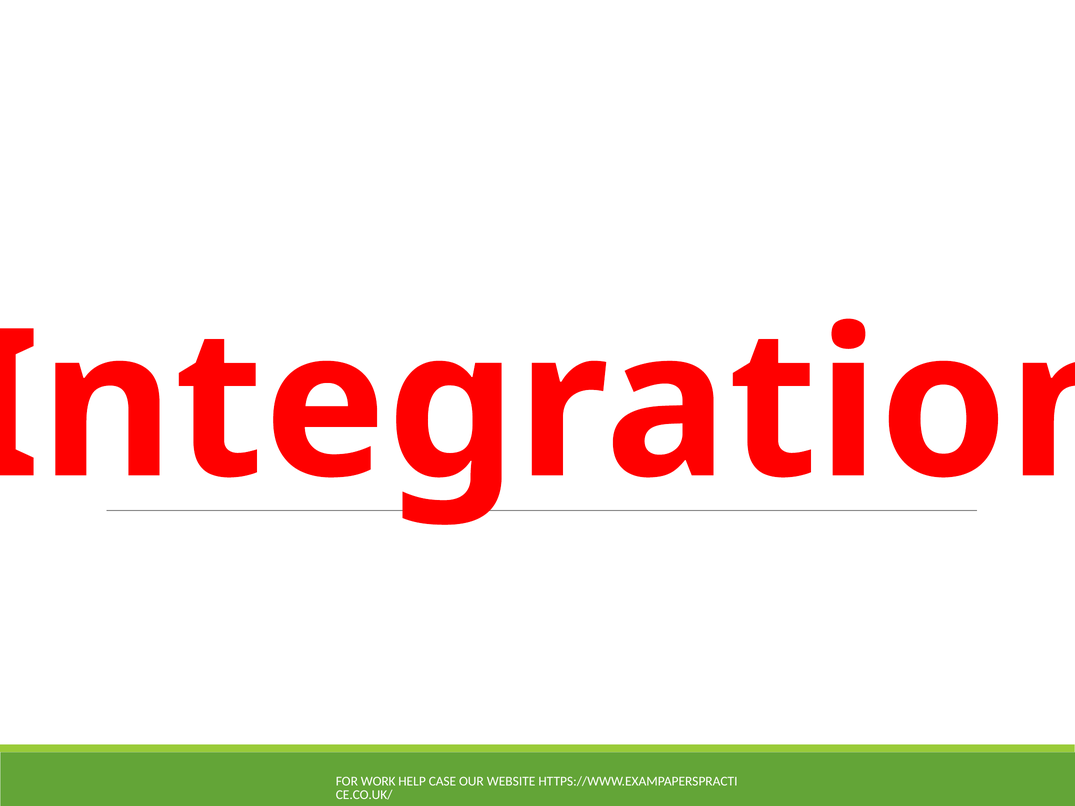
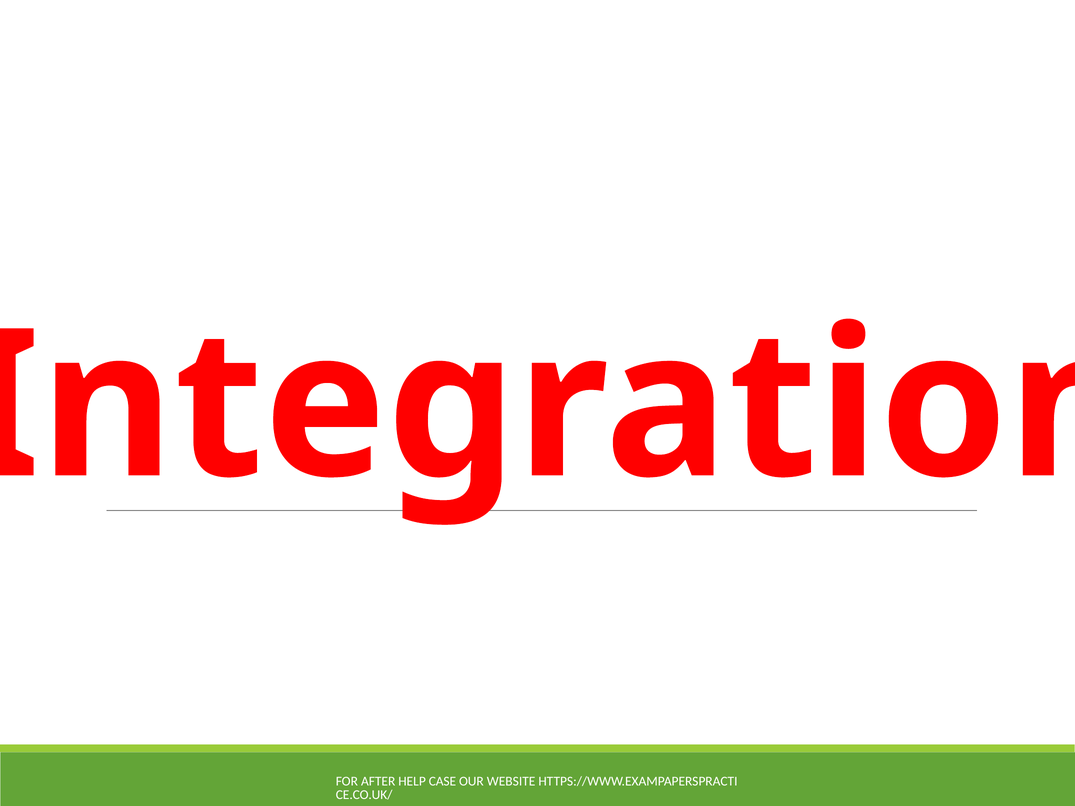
WORK: WORK -> AFTER (378, 782)
